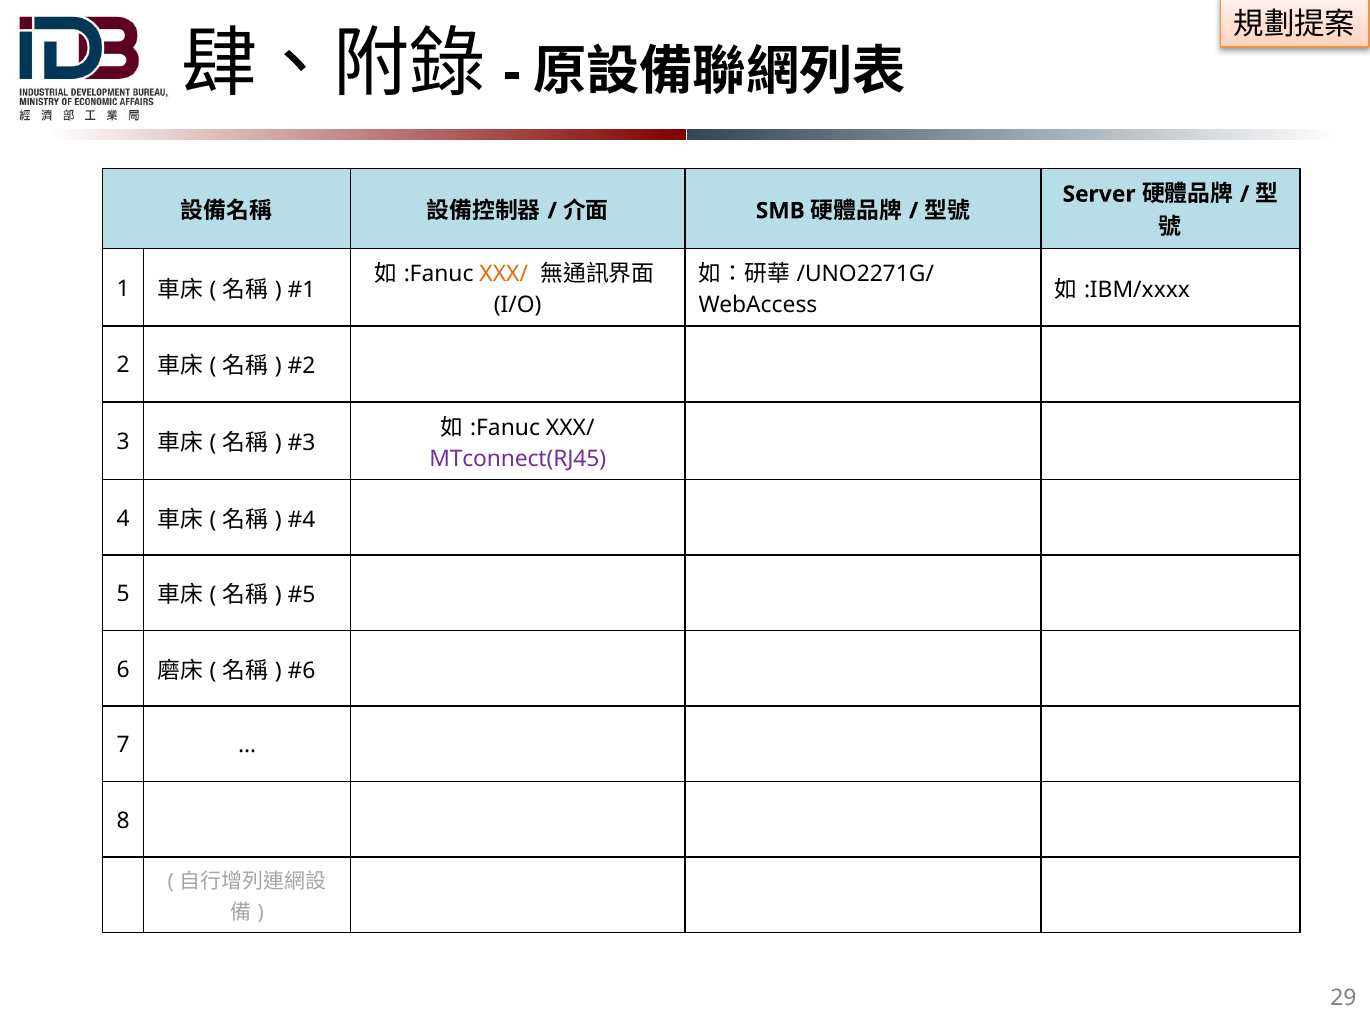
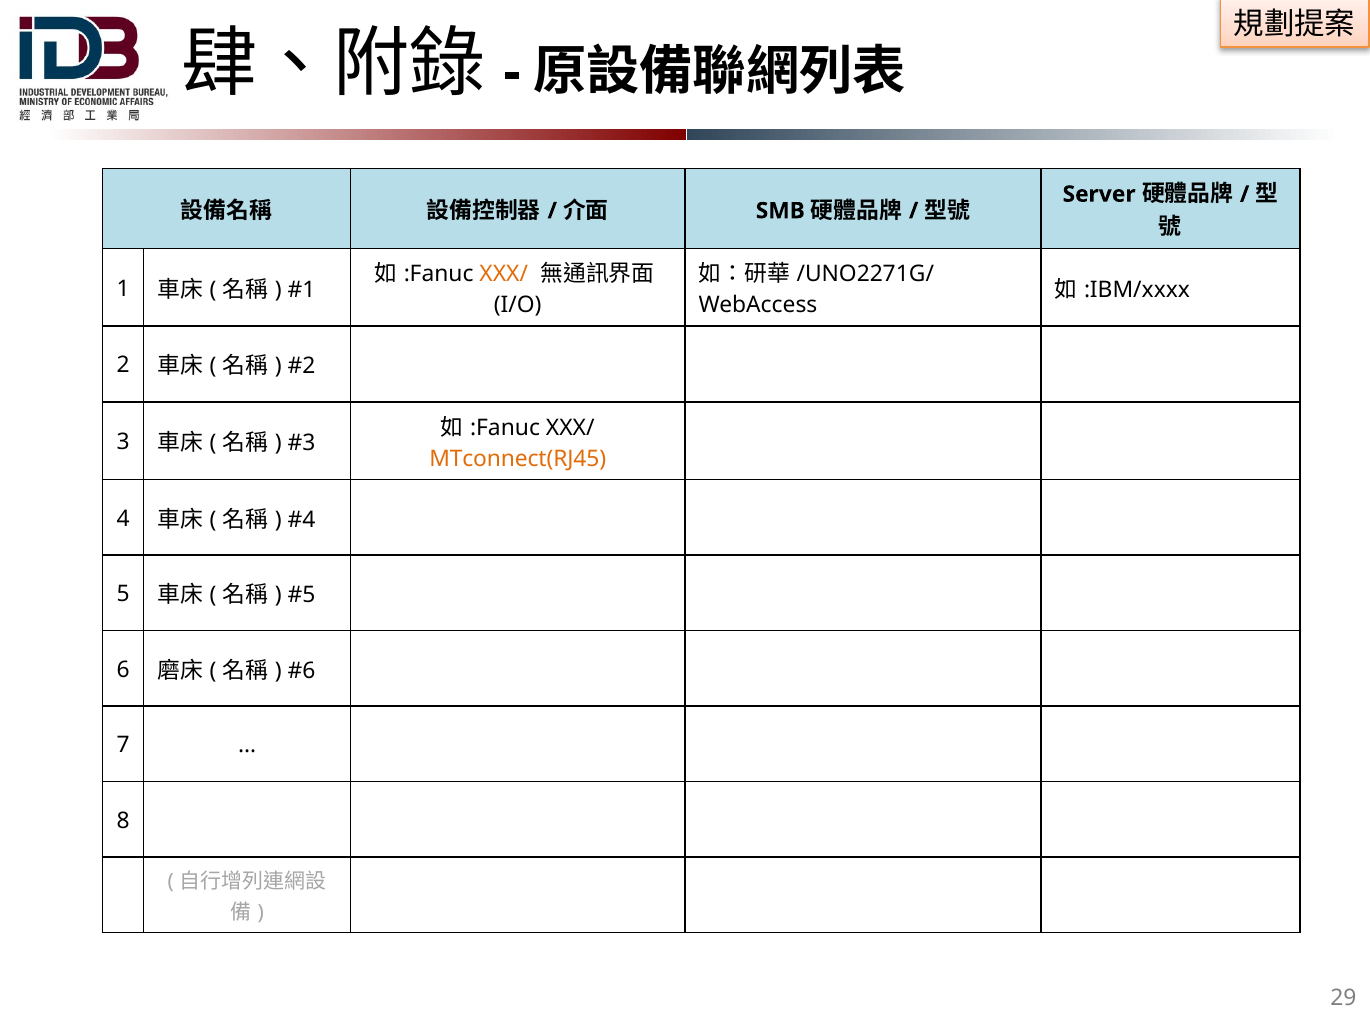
MTconnect(RJ45 colour: purple -> orange (518, 459)
